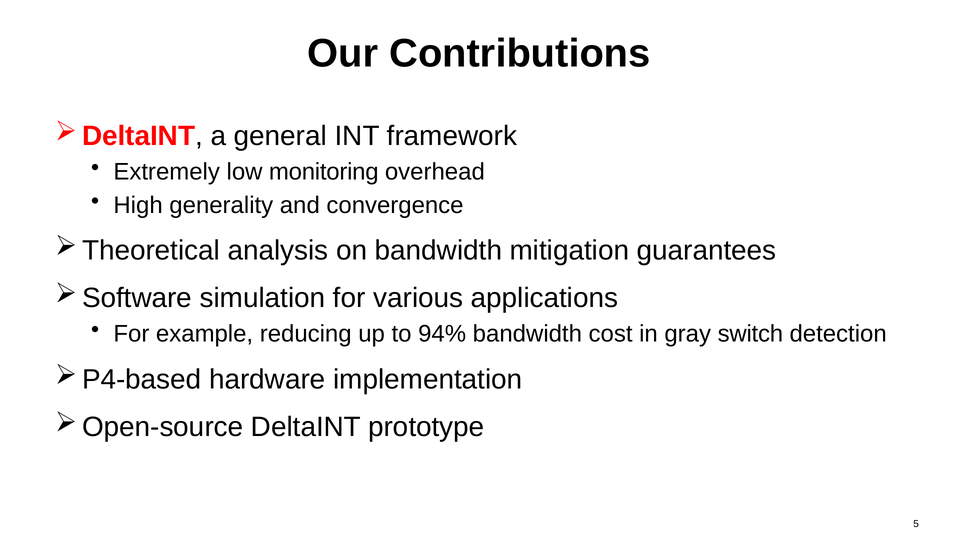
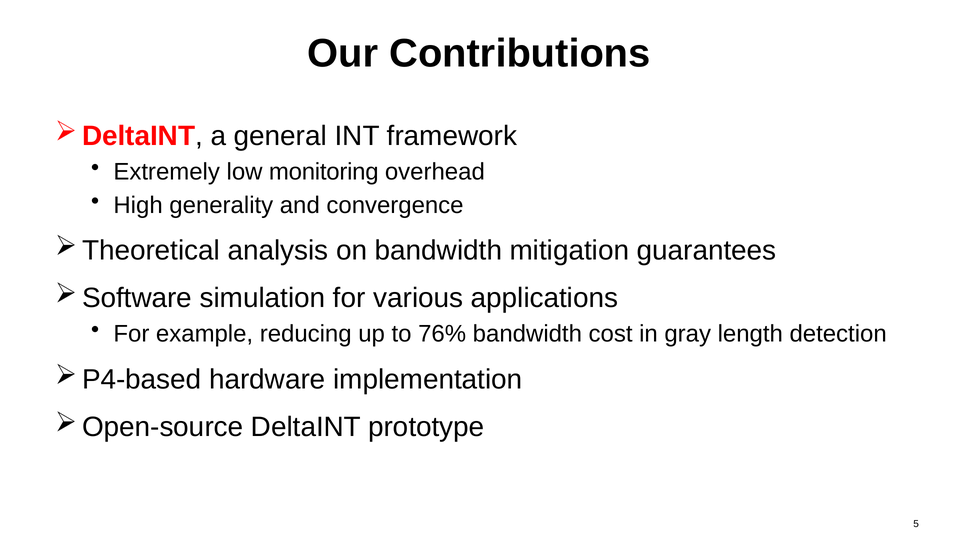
94%: 94% -> 76% (442, 334)
switch: switch -> length (750, 334)
